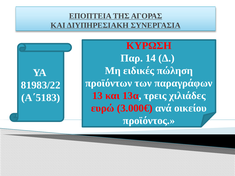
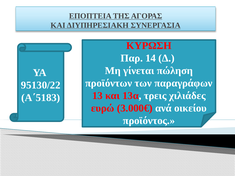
ειδικές: ειδικές -> γίνεται (139, 71)
81983/22: 81983/22 -> 95130/22 (41, 85)
